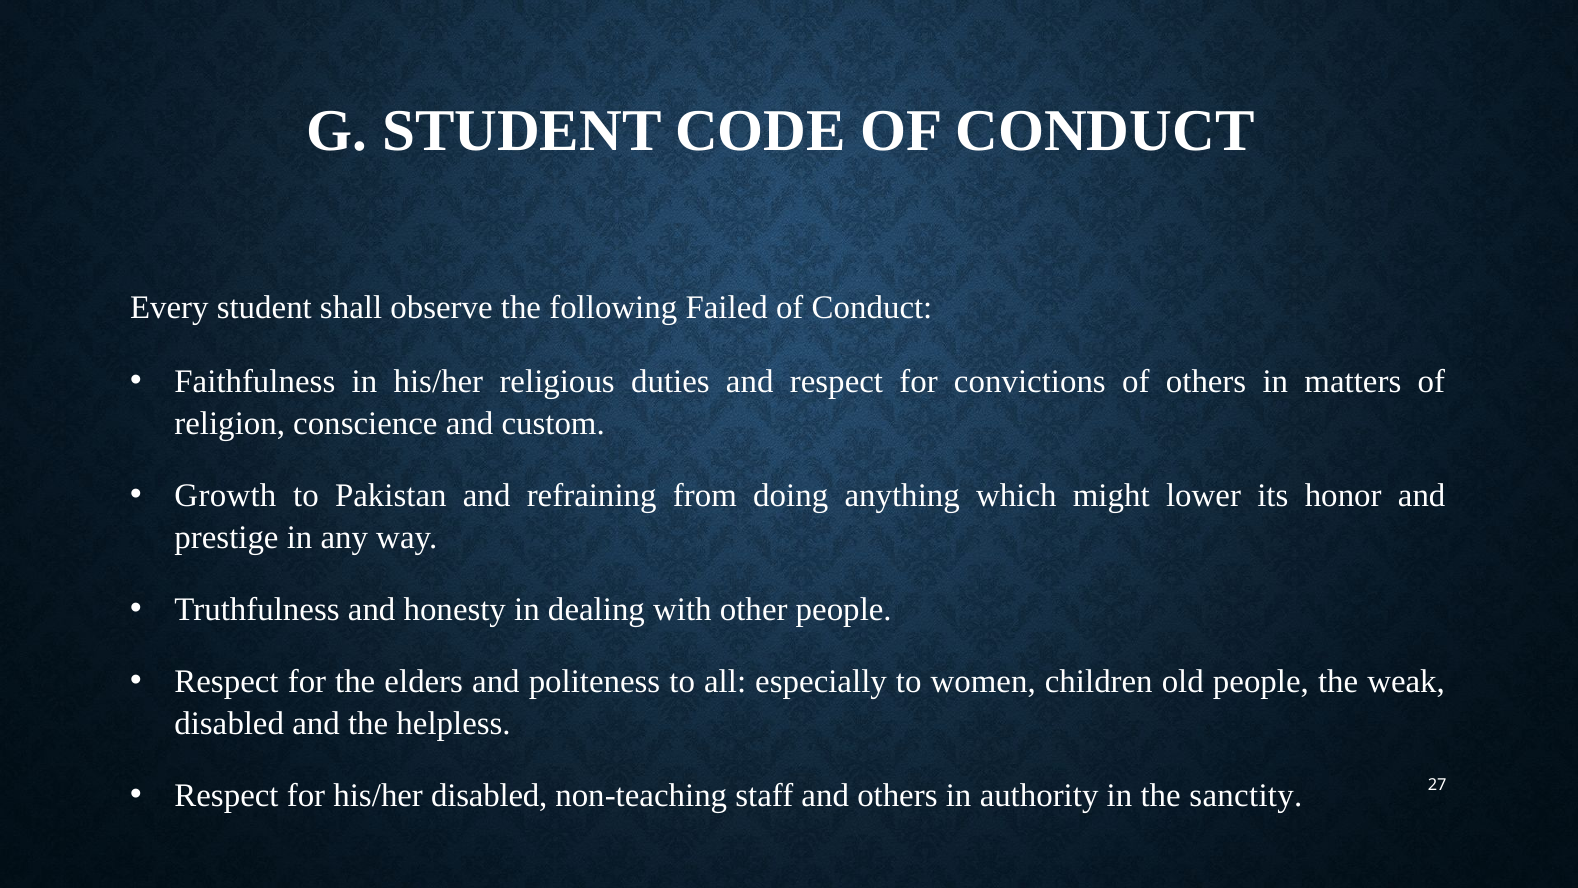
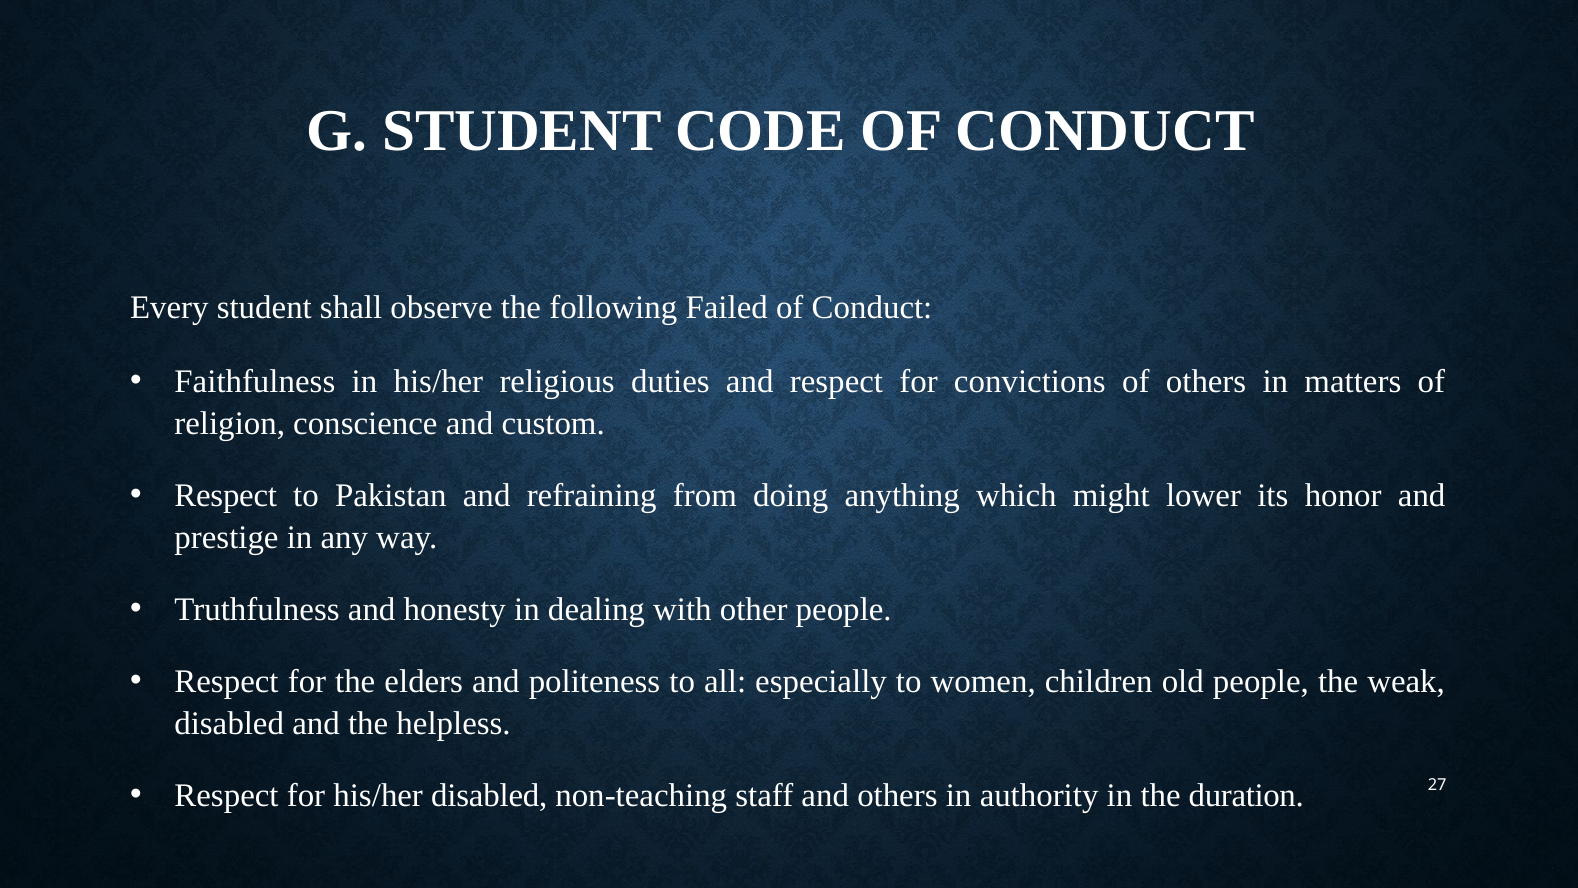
Growth: Growth -> Respect (226, 495)
sanctity: sanctity -> duration (1246, 796)
